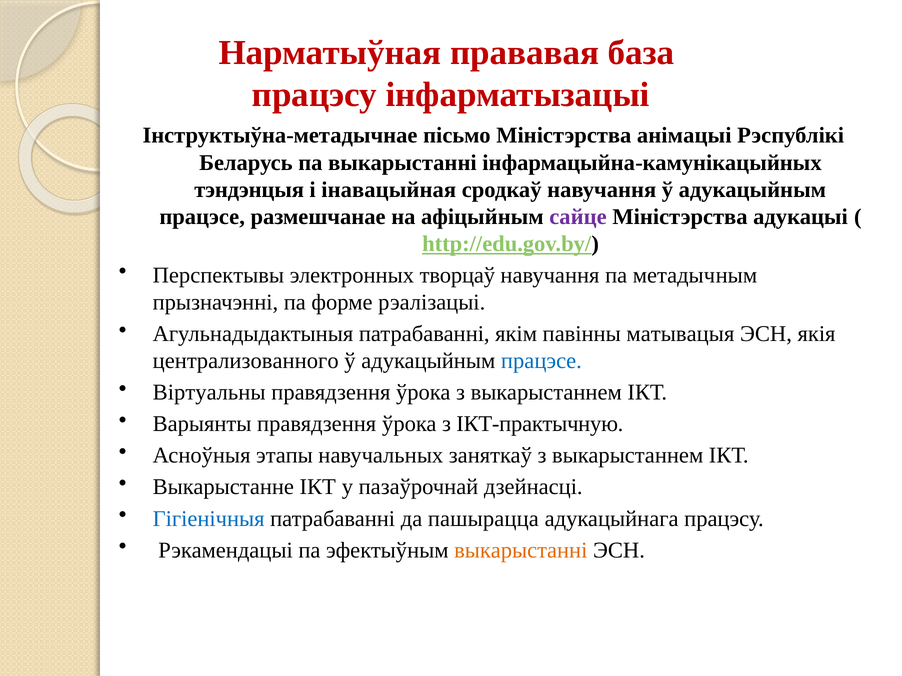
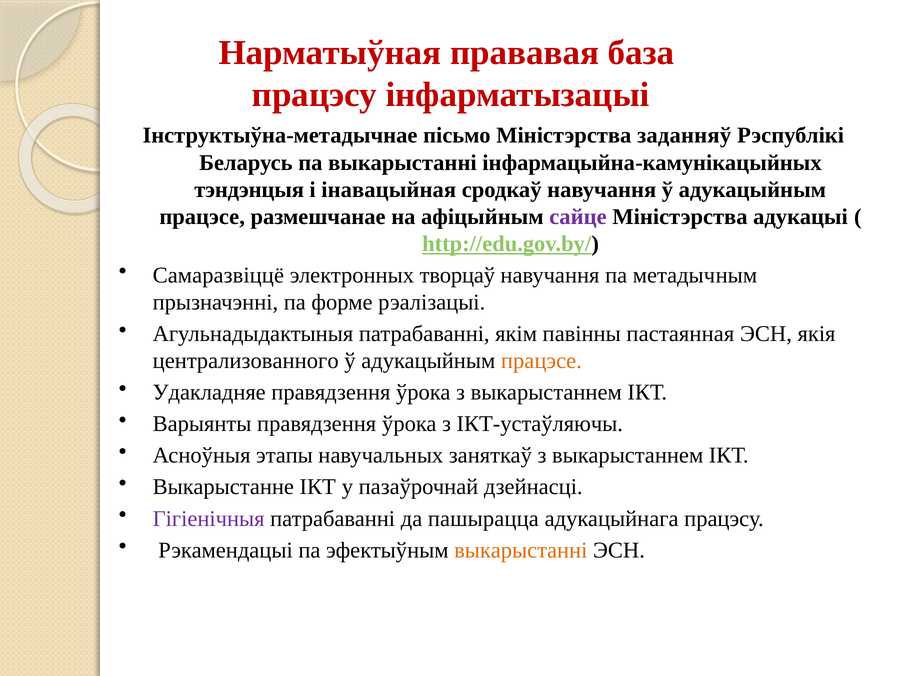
анімацыі: анімацыі -> заданняў (684, 136)
Перспектывы: Перспектывы -> Самаразвіццё (218, 275)
матывацыя: матывацыя -> пастаянная (680, 334)
працэсе colour: blue -> orange (541, 361)
Віртуальны: Віртуальны -> Удакладняе (209, 393)
ІКТ-практычную: ІКТ-практычную -> ІКТ-устаўляючы (540, 424)
Гігіенічныя colour: blue -> purple (209, 519)
